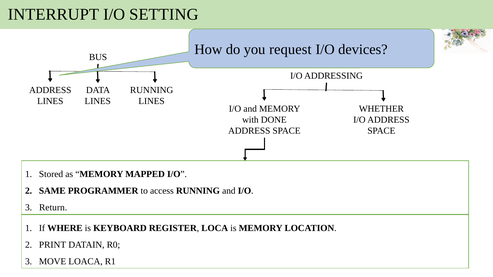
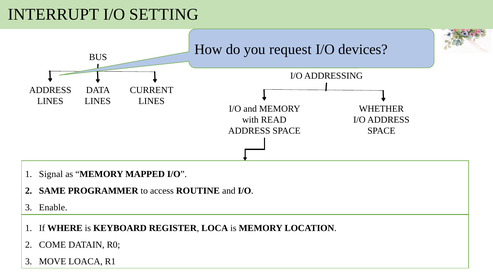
RUNNING: RUNNING -> CURRENT (152, 90)
DONE: DONE -> READ (274, 120)
Stored: Stored -> Signal (51, 174)
access RUNNING: RUNNING -> ROUTINE (198, 191)
Return: Return -> Enable (53, 208)
PRINT: PRINT -> COME (53, 245)
